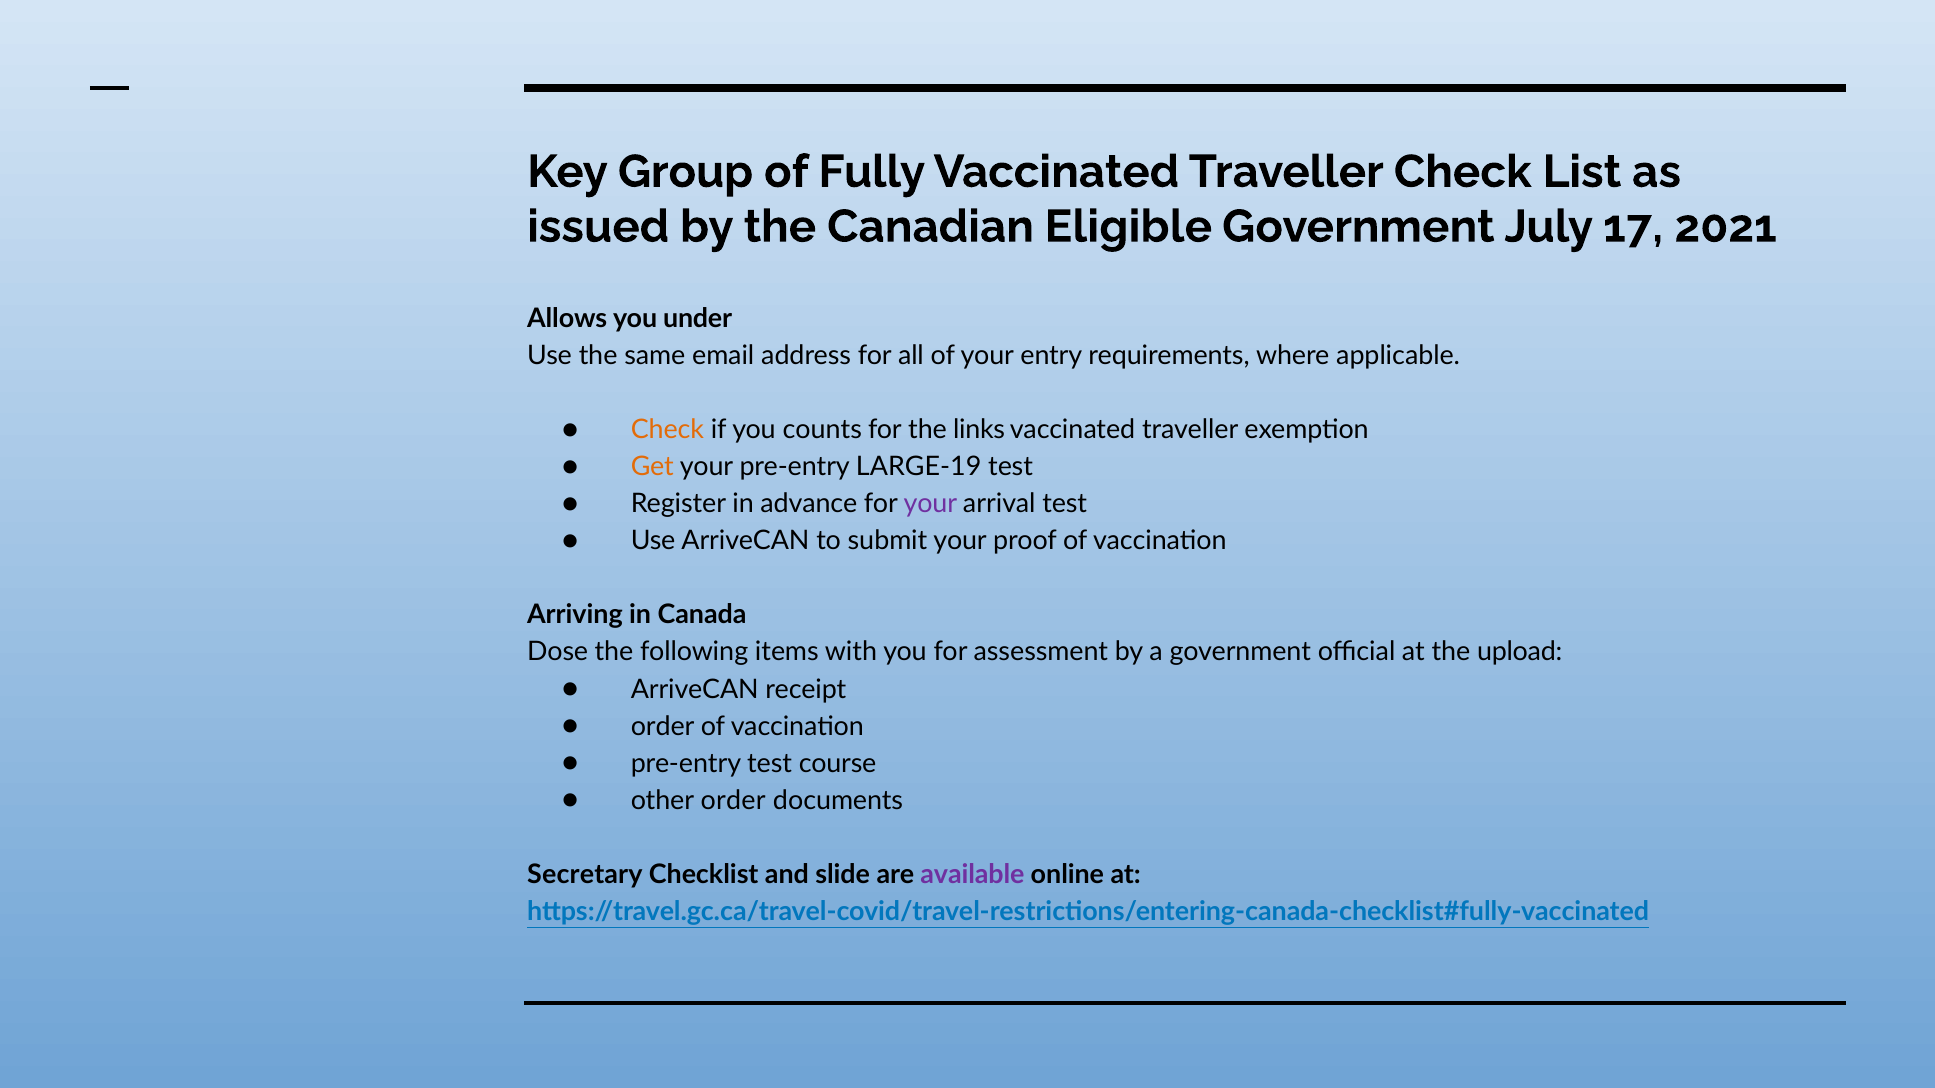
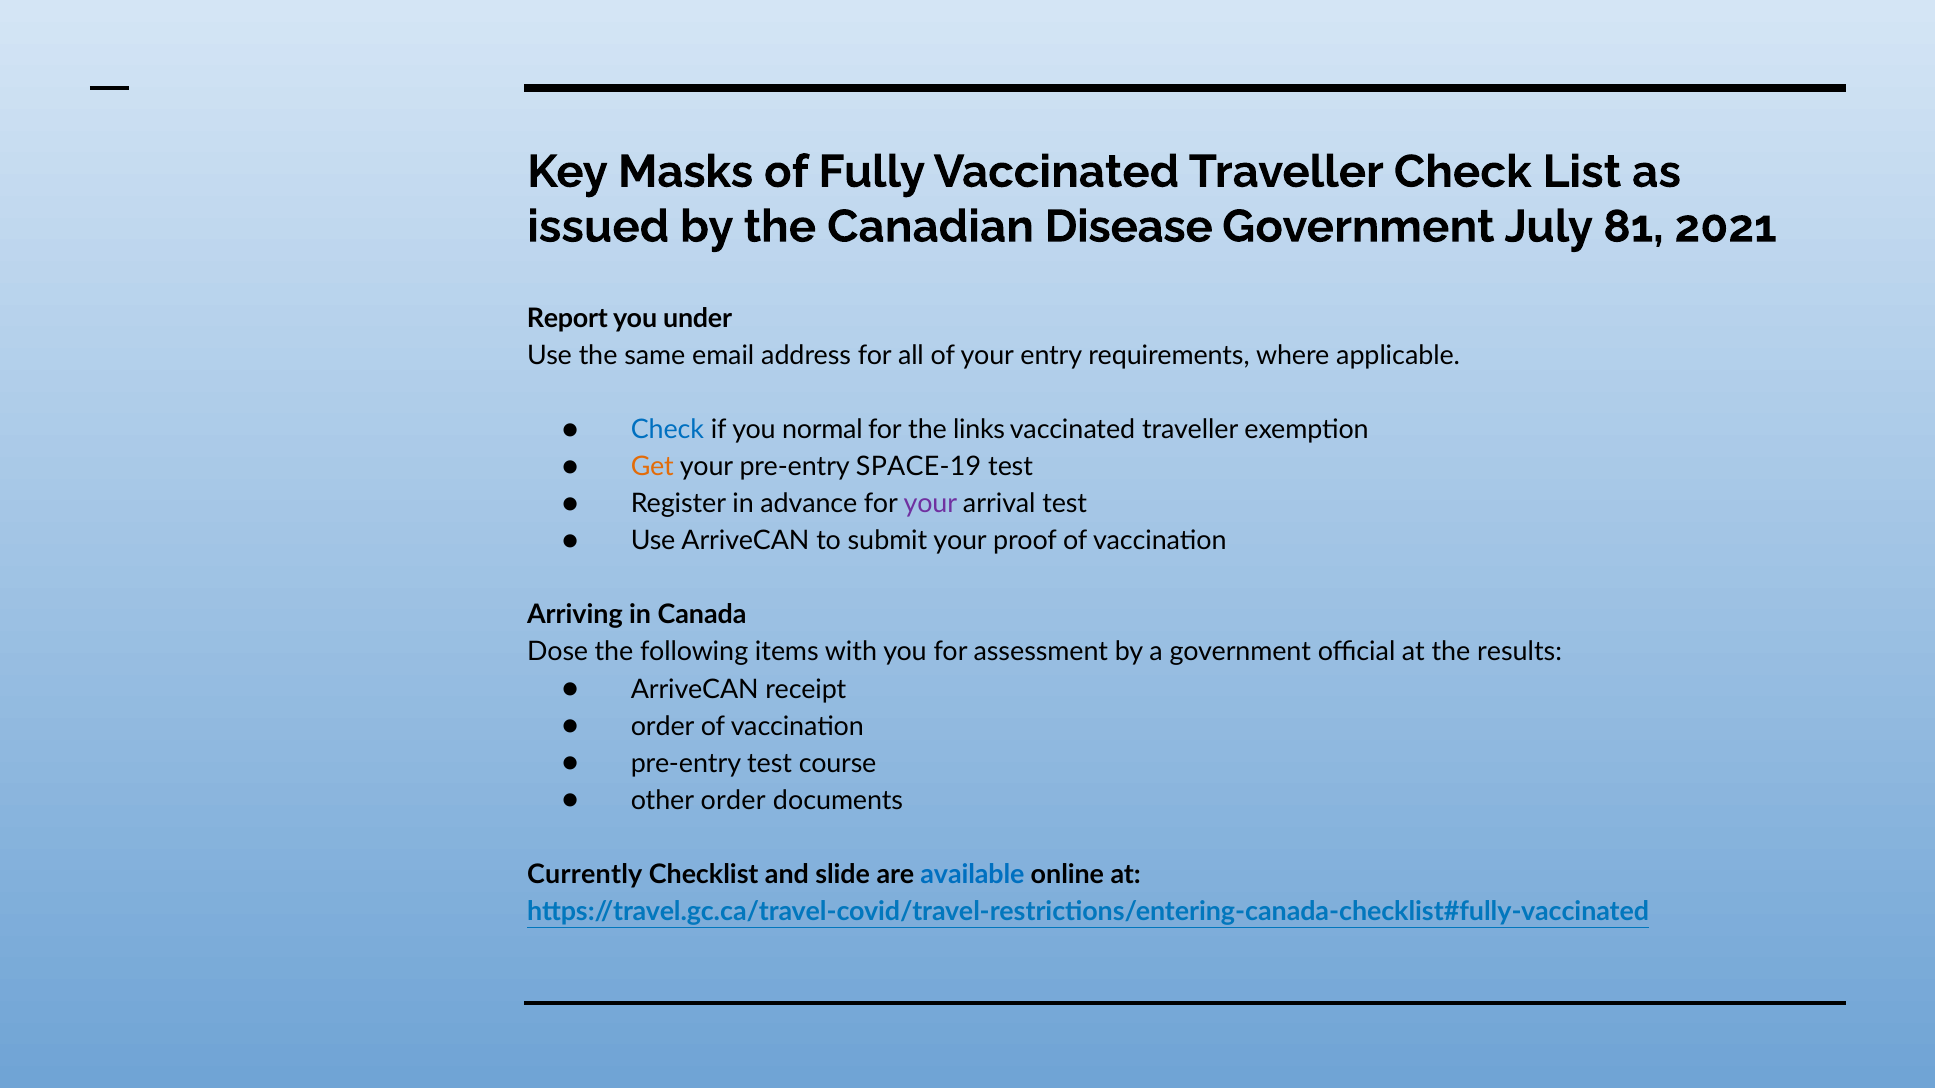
Group: Group -> Masks (686, 172)
Eligible: Eligible -> Disease (1129, 227)
17: 17 -> 81 (1633, 227)
Allows: Allows -> Report (567, 318)
Check colour: orange -> blue (667, 430)
counts: counts -> normal (822, 430)
LARGE-19: LARGE-19 -> SPACE-19 (919, 467)
upload: upload -> results (1520, 652)
Secretary: Secretary -> Currently (585, 875)
available colour: purple -> blue (972, 875)
